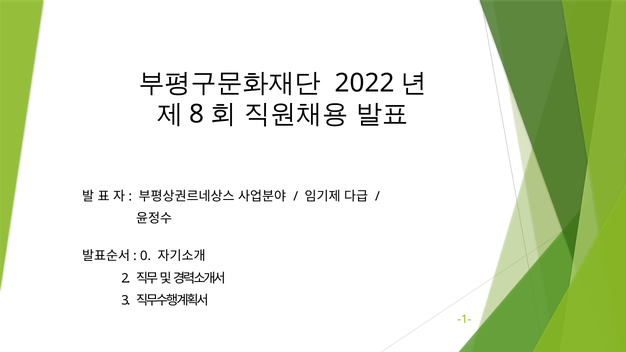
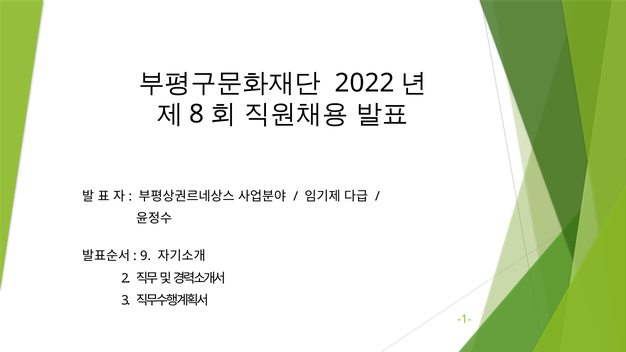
0: 0 -> 9 (146, 256)
